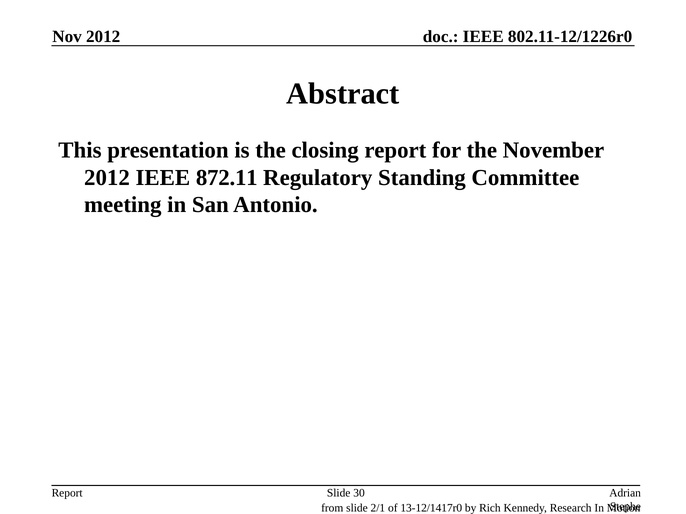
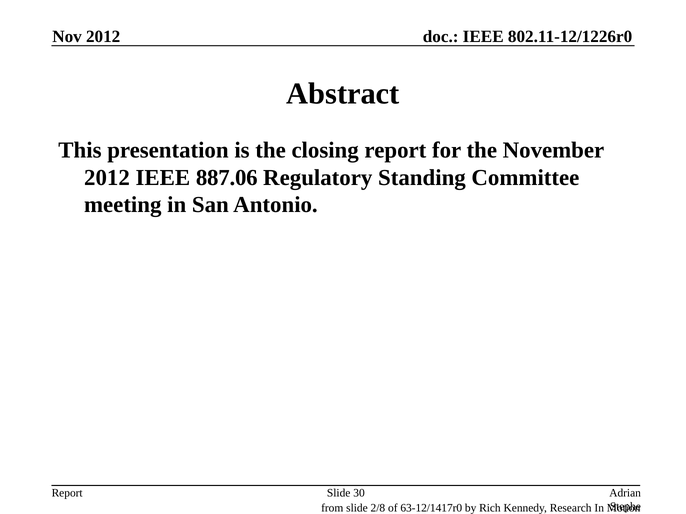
872.11: 872.11 -> 887.06 (227, 178)
2/1: 2/1 -> 2/8 (378, 508)
13-12/1417r0: 13-12/1417r0 -> 63-12/1417r0 (431, 508)
